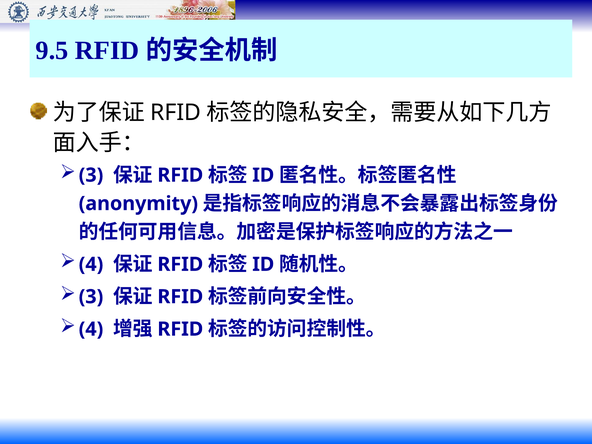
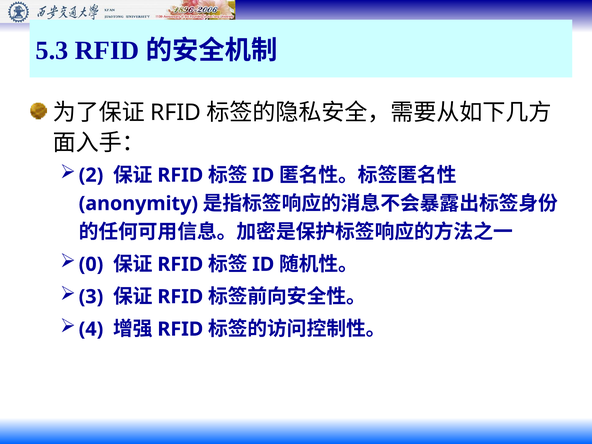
9.5: 9.5 -> 5.3 (52, 50)
3: 3 -> 2 (91, 175)
4: 4 -> 0 (91, 264)
